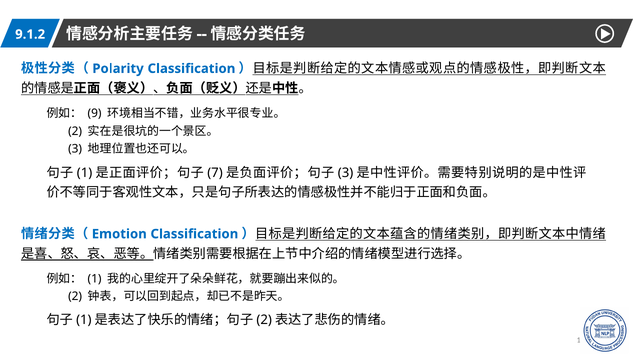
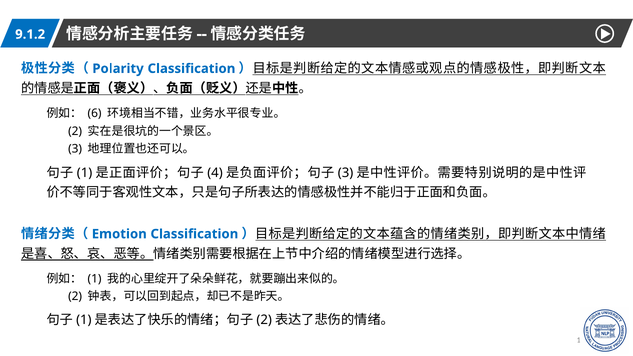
9: 9 -> 6 (95, 113)
7: 7 -> 4 (215, 173)
